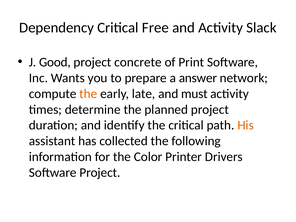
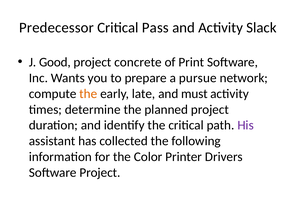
Dependency: Dependency -> Predecessor (57, 28)
Free: Free -> Pass (155, 28)
answer: answer -> pursue (198, 78)
His colour: orange -> purple (246, 125)
